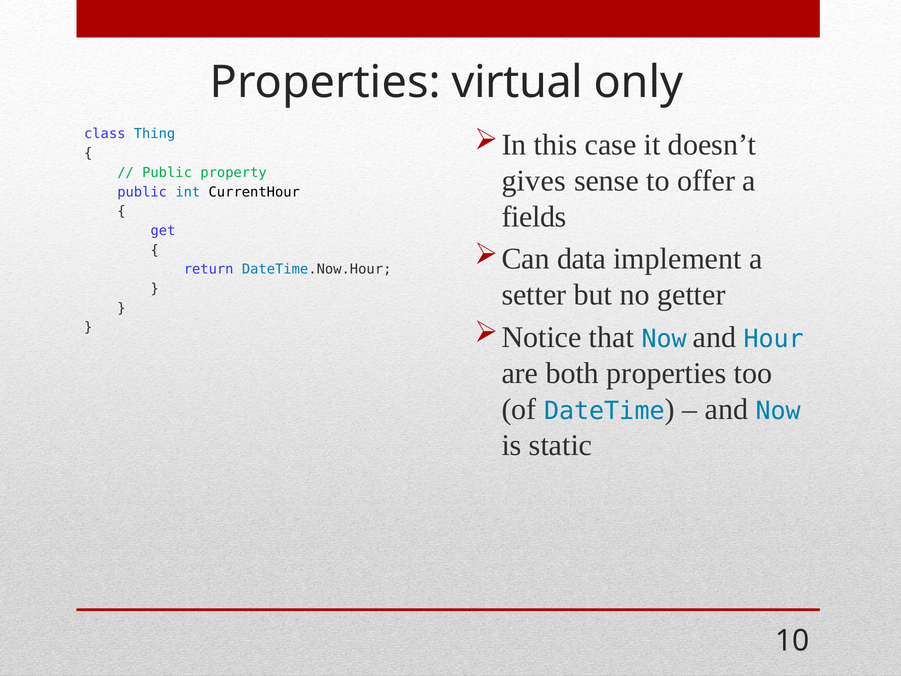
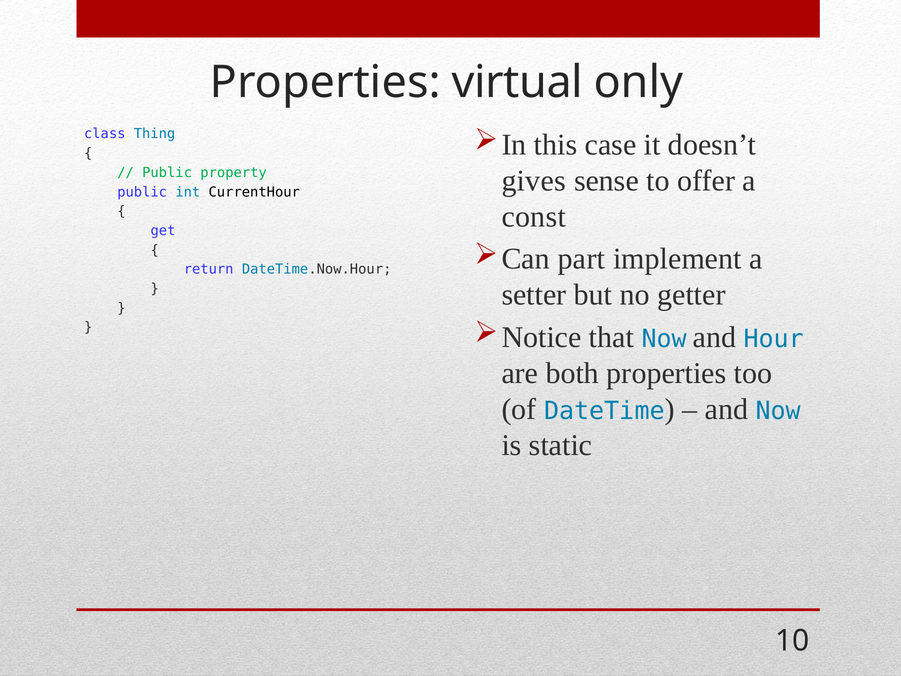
fields: fields -> const (534, 217)
data: data -> part (581, 259)
